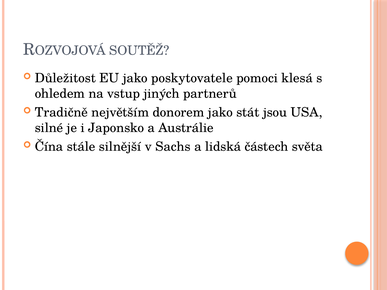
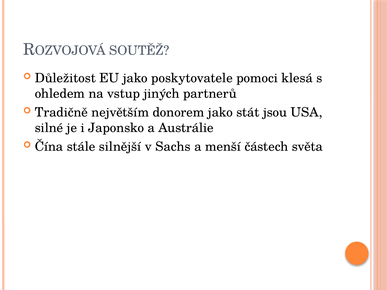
lidská: lidská -> menší (223, 147)
